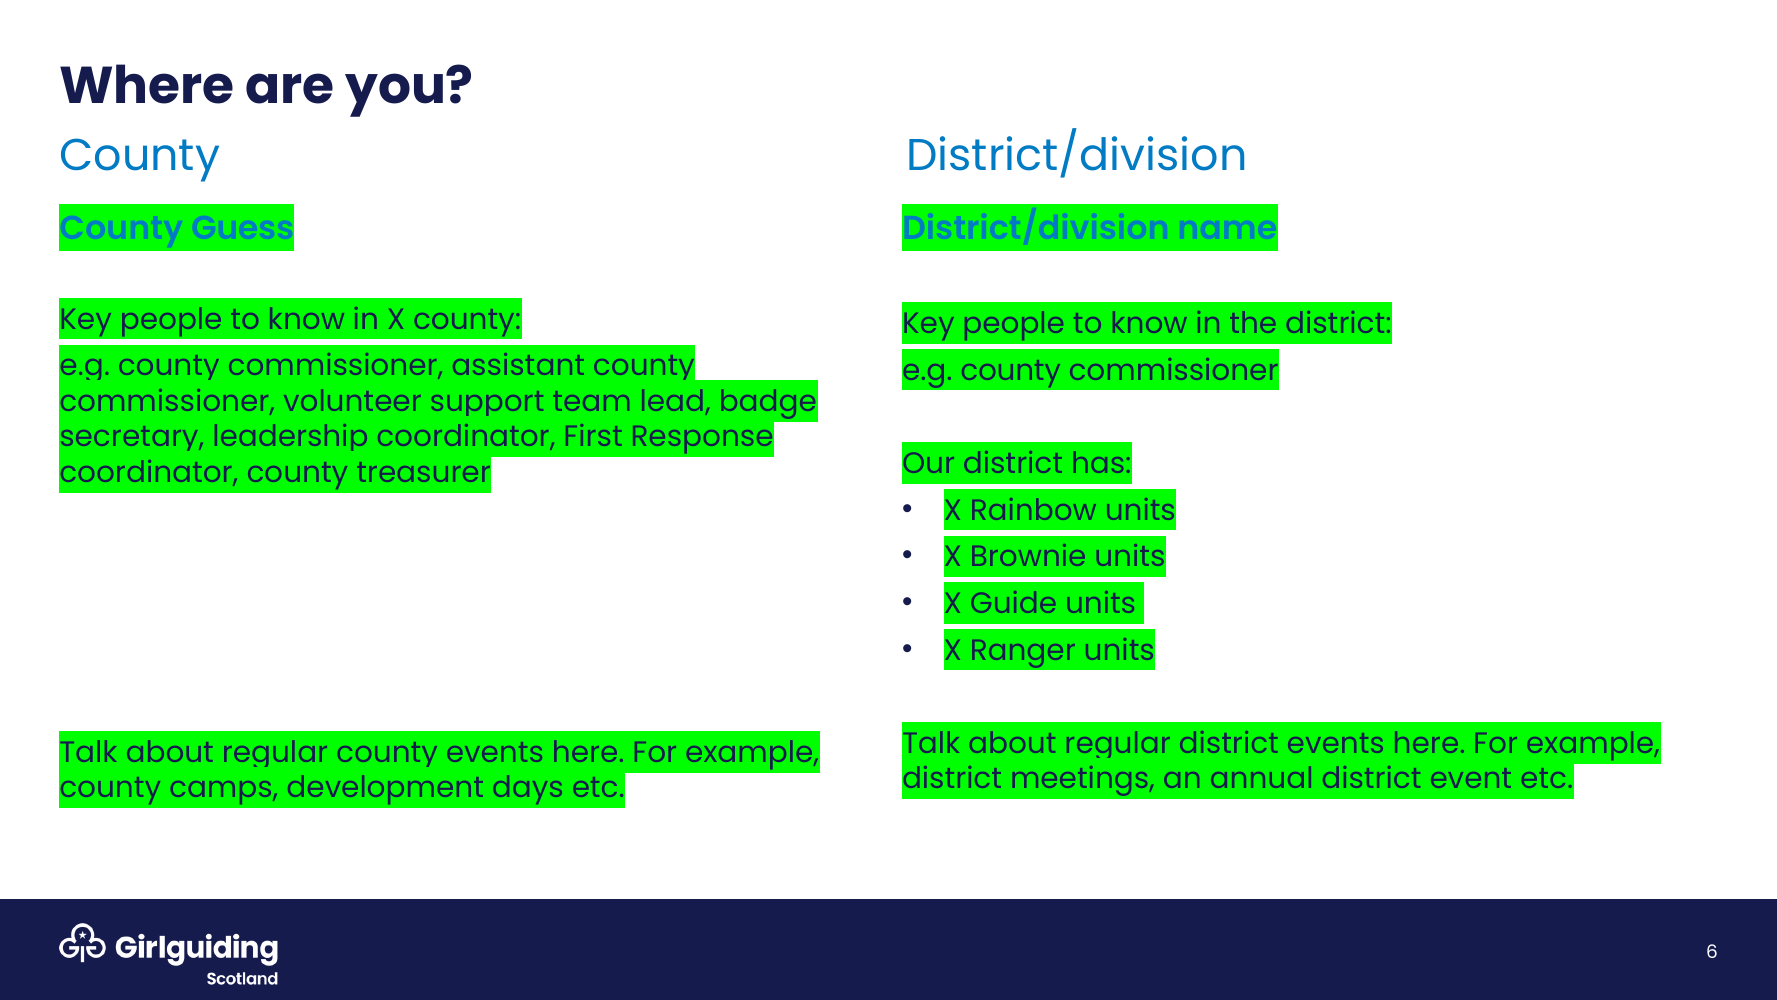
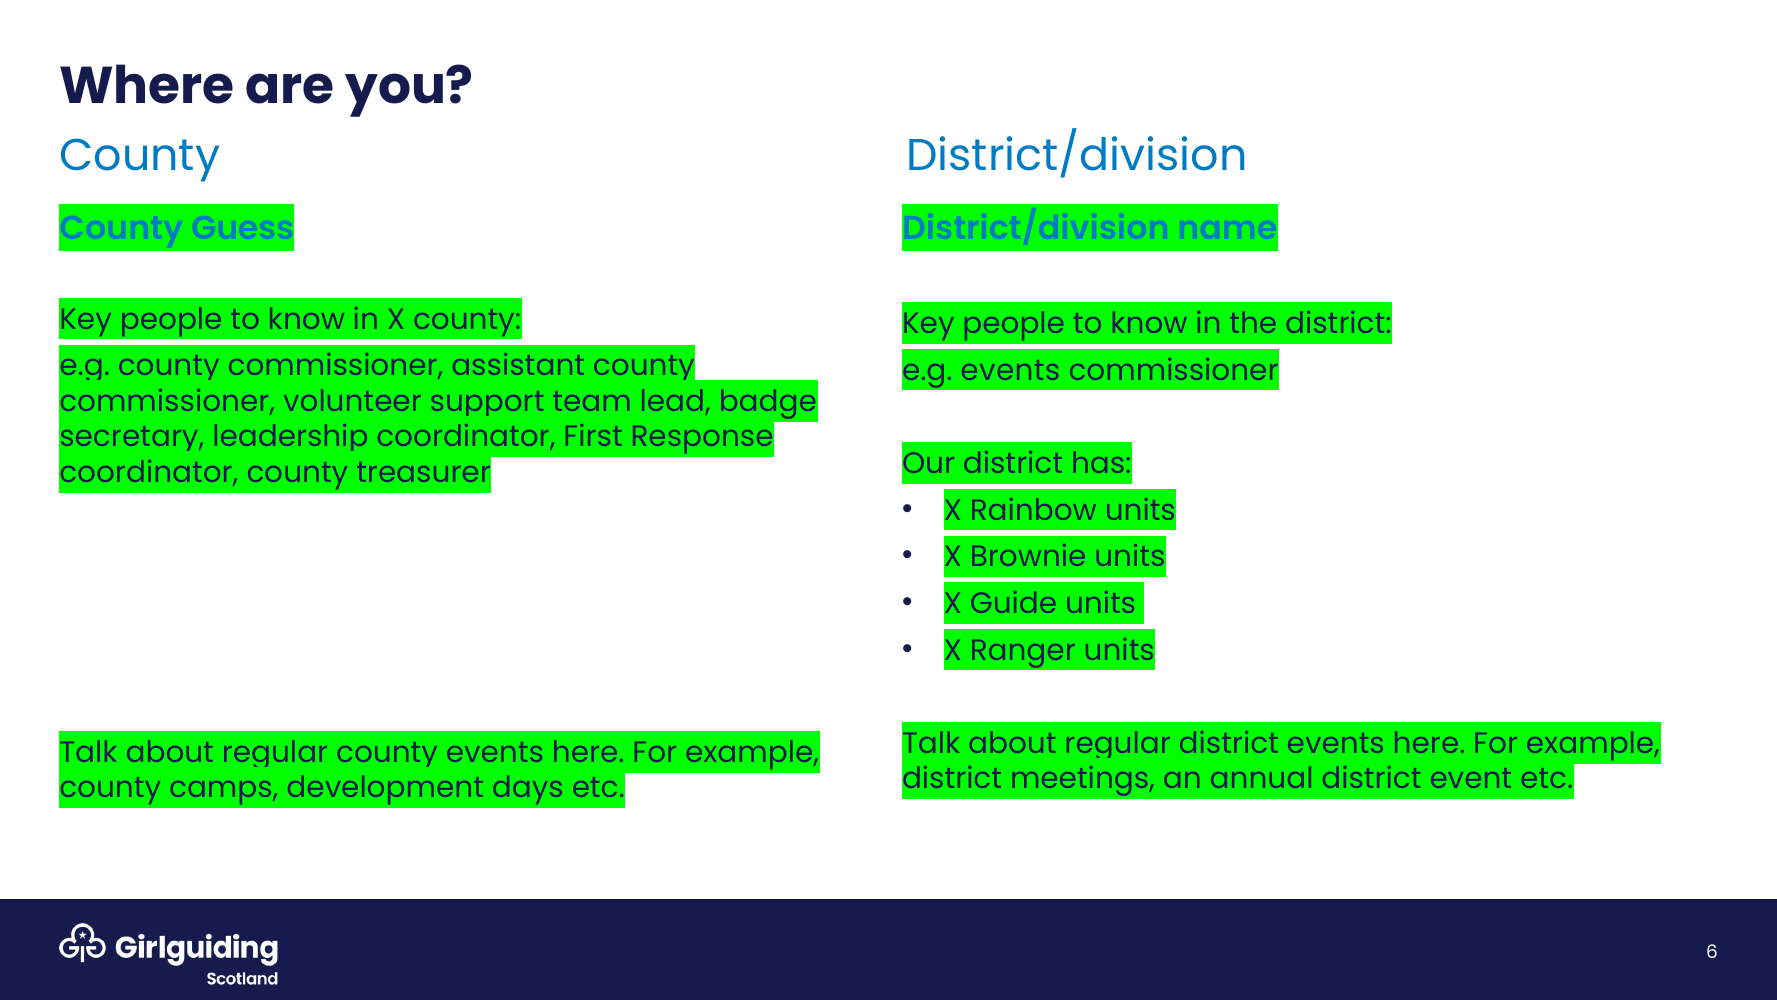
county: county -> events (1010, 370)
